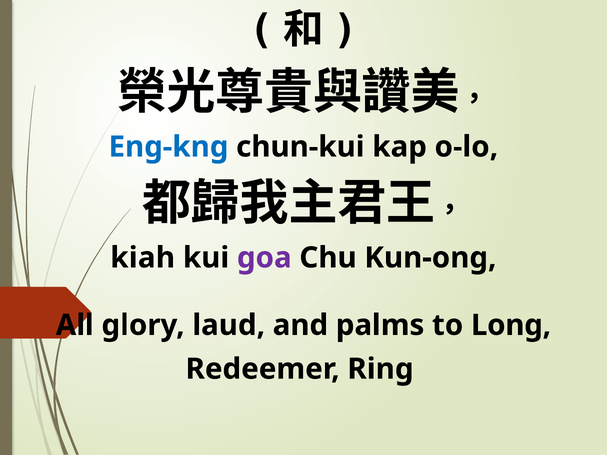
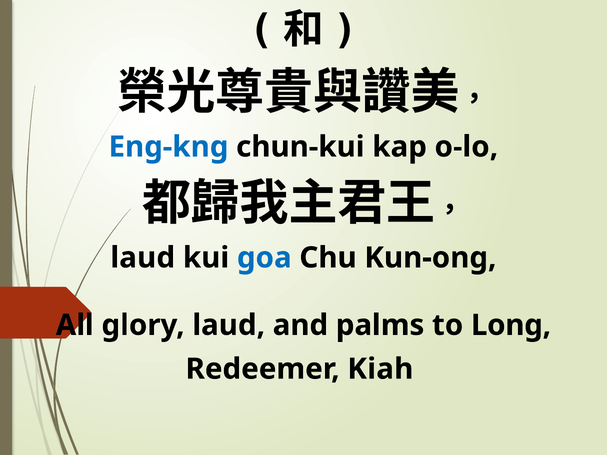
kiah: kiah -> laud (143, 258)
goa colour: purple -> blue (264, 258)
Ring: Ring -> Kiah (380, 369)
